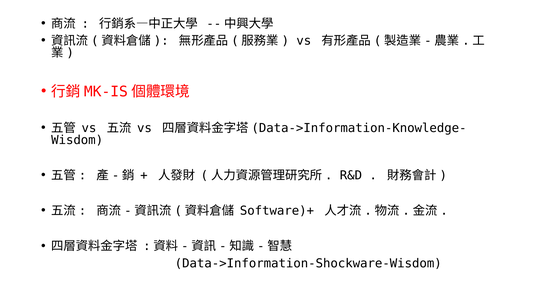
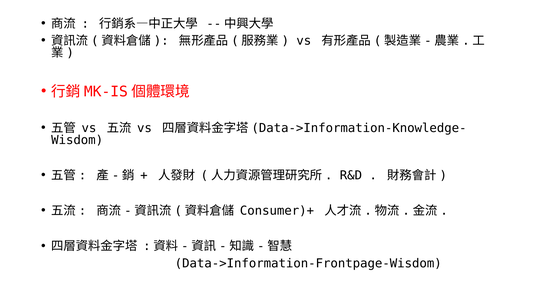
Software)+: Software)+ -> Consumer)+ (277, 211)
Data->Information-Shockware-Wisdom: Data->Information-Shockware-Wisdom -> Data->Information-Frontpage-Wisdom (308, 263)
